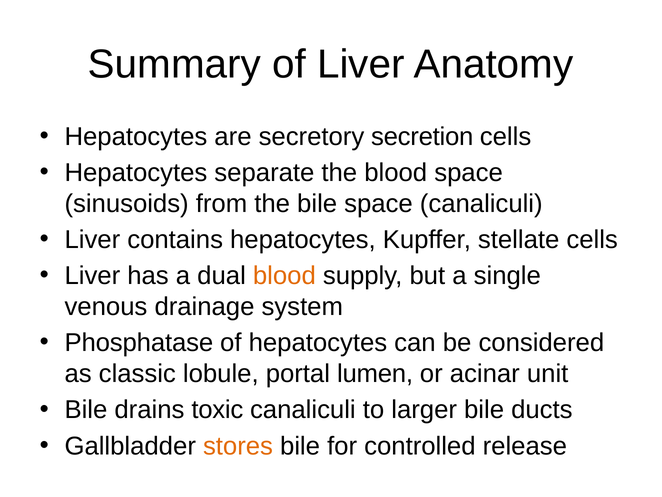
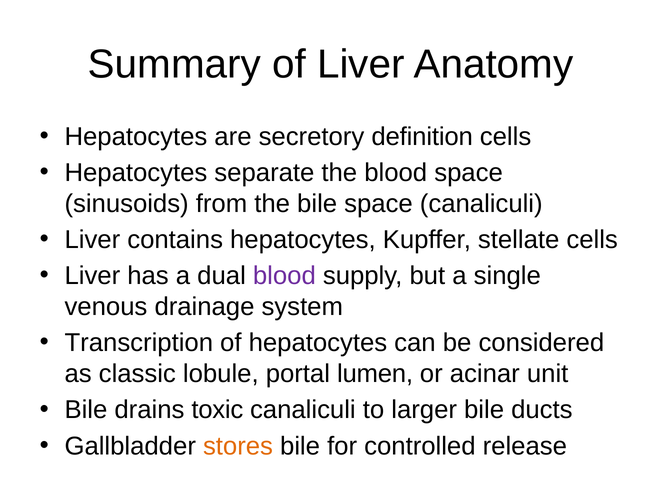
secretion: secretion -> definition (422, 136)
blood colour: orange -> purple (284, 276)
Phosphatase: Phosphatase -> Transcription (139, 343)
